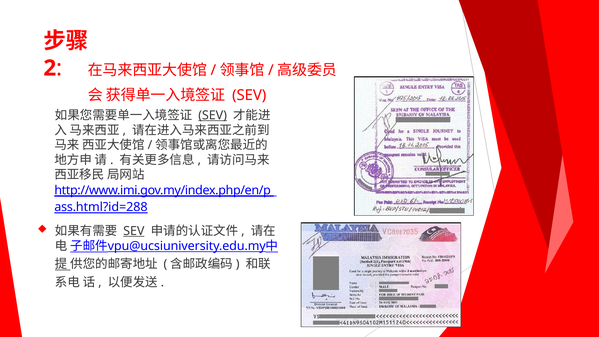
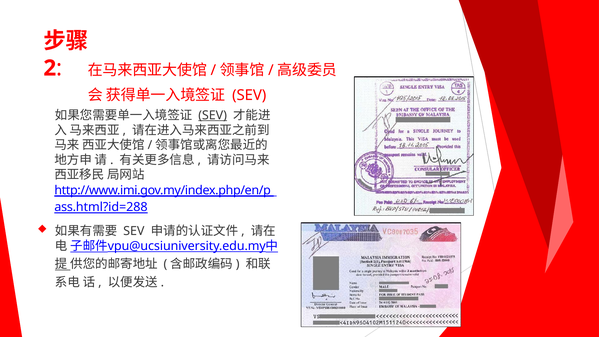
SEV underline: present -> none (134, 231)
